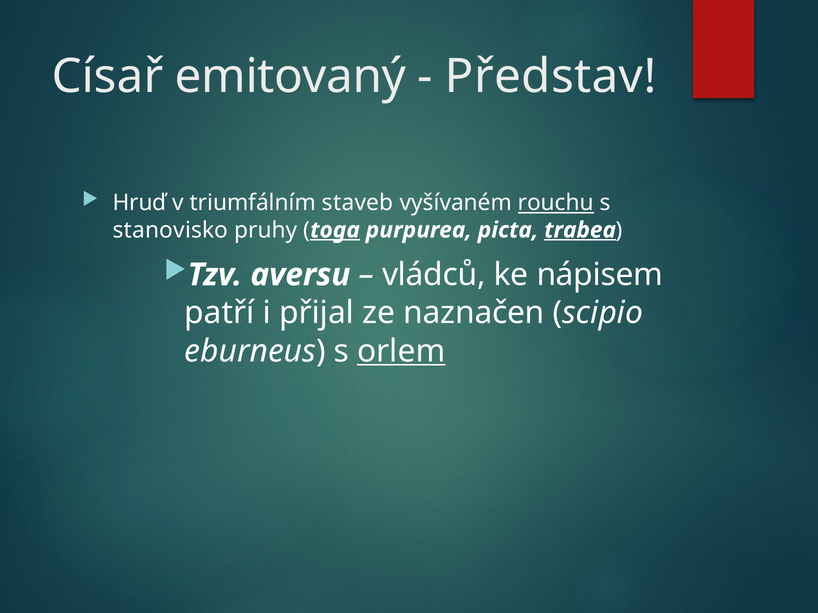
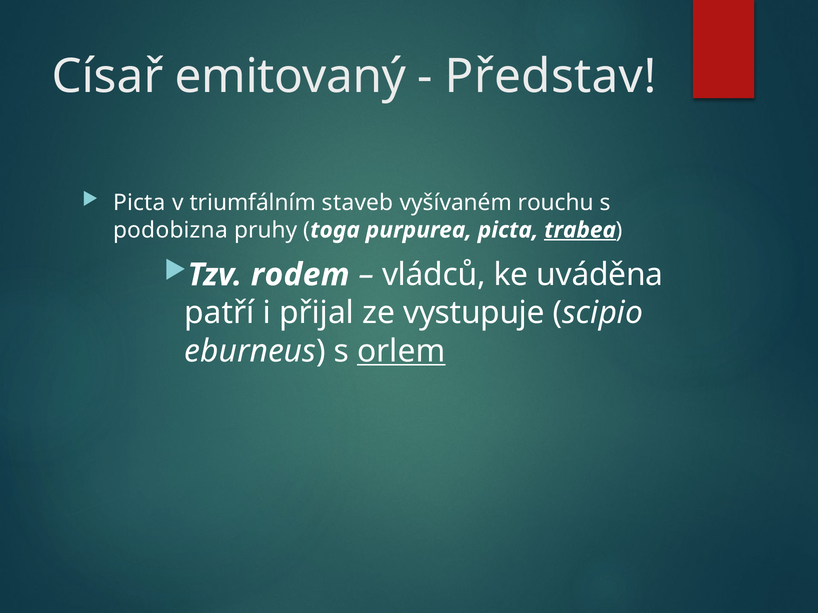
Hruď: Hruď -> Picta (139, 203)
rouchu underline: present -> none (556, 203)
stanovisko: stanovisko -> podobizna (171, 230)
toga underline: present -> none (335, 230)
aversu: aversu -> rodem (300, 275)
nápisem: nápisem -> uváděna (600, 275)
naznačen: naznačen -> vystupuje (474, 313)
